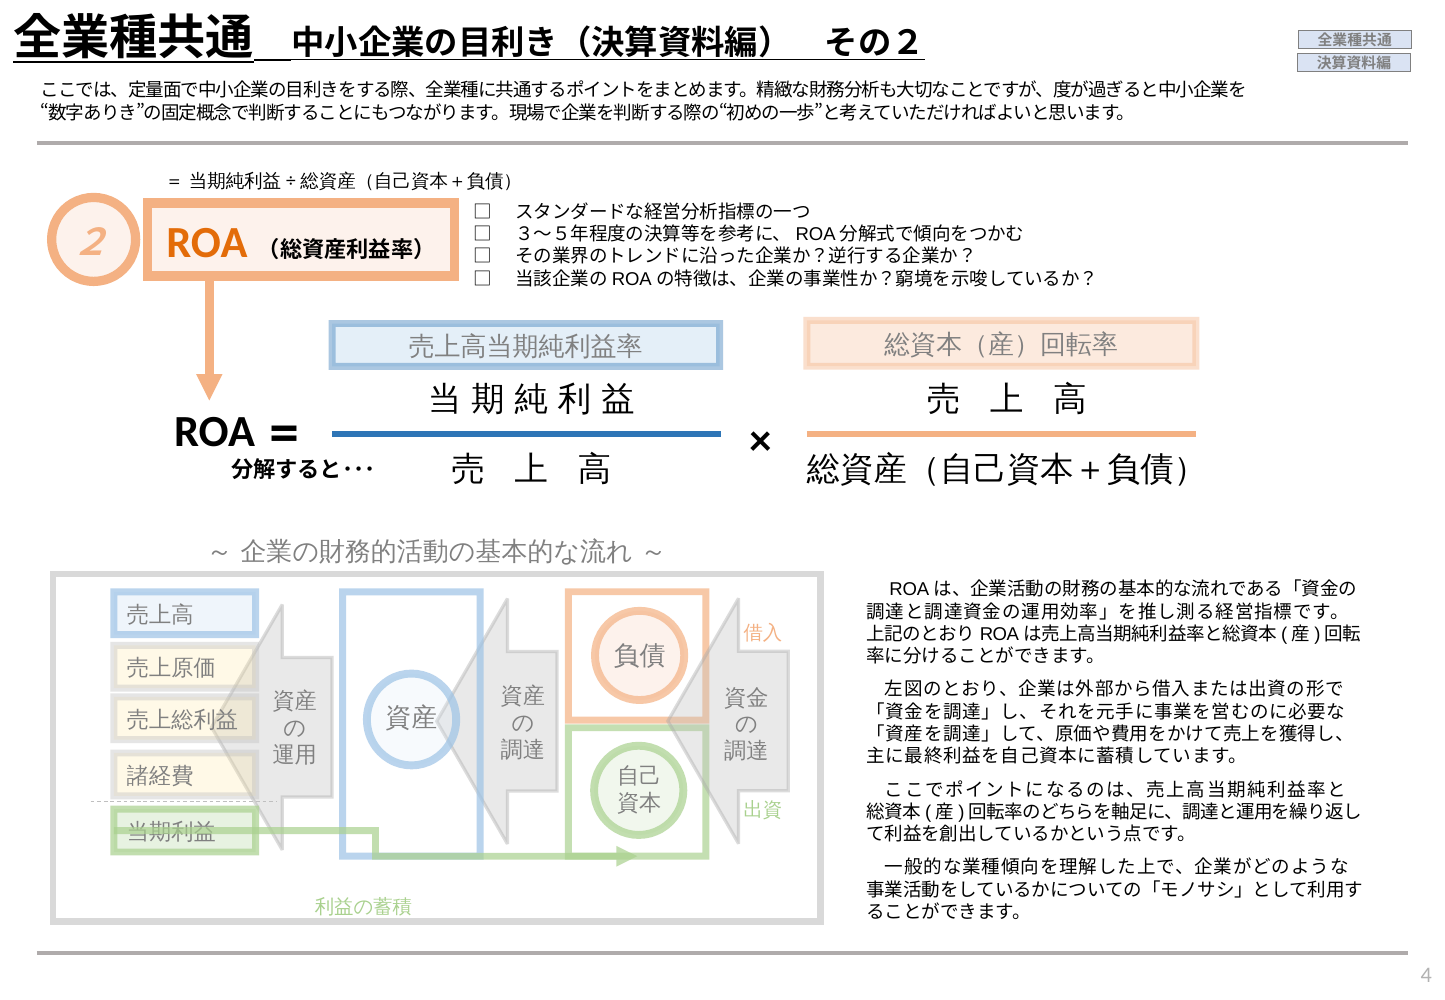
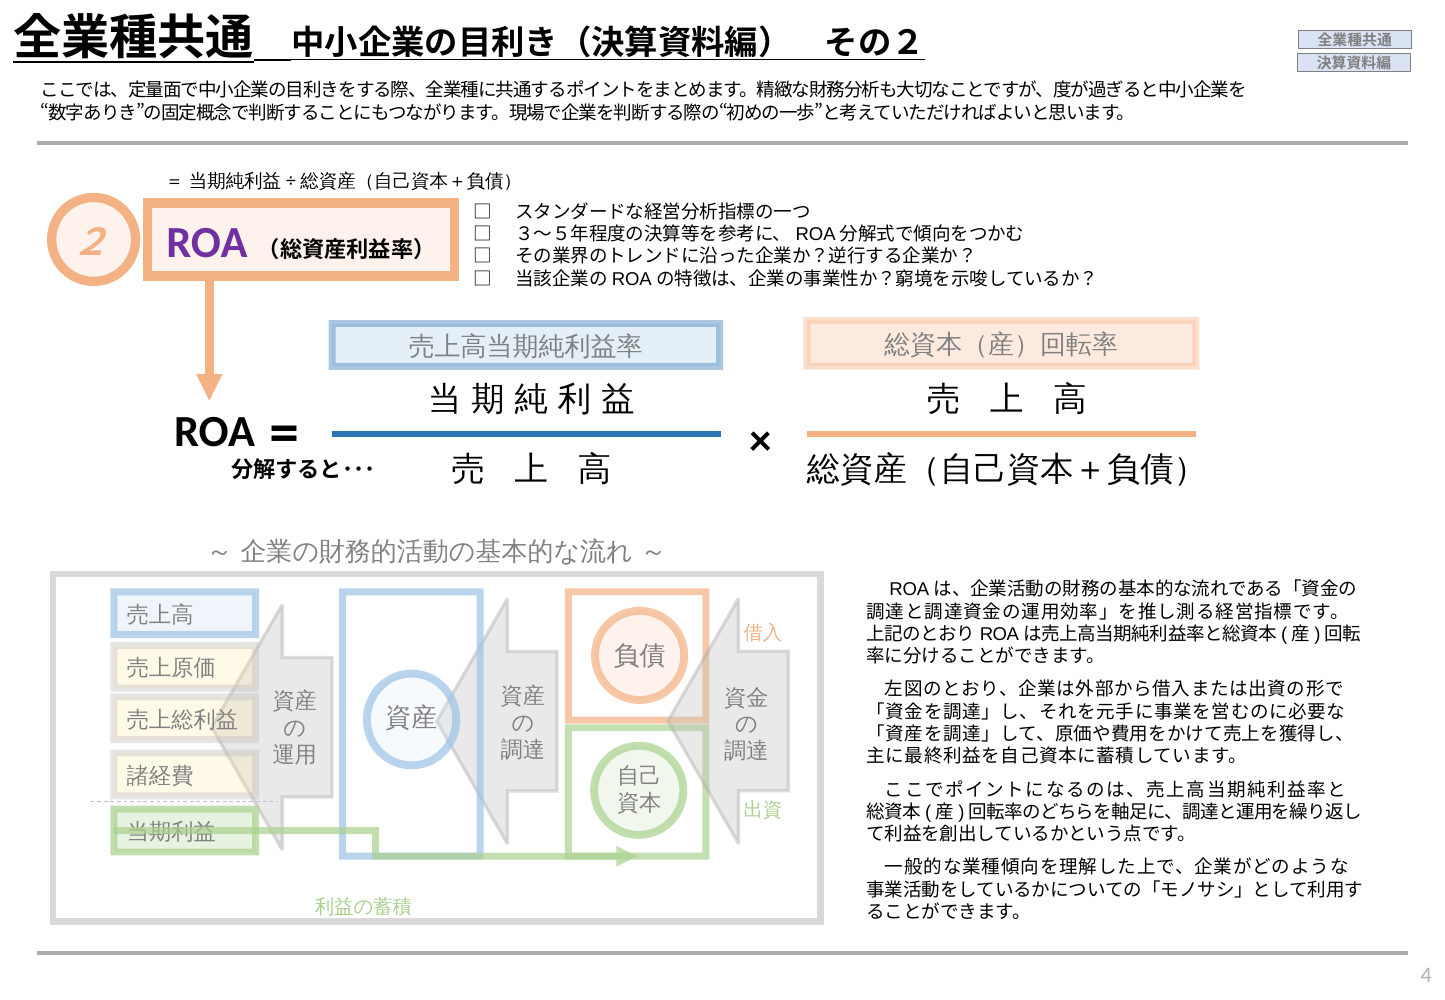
ROA colour: orange -> purple (207, 243)
